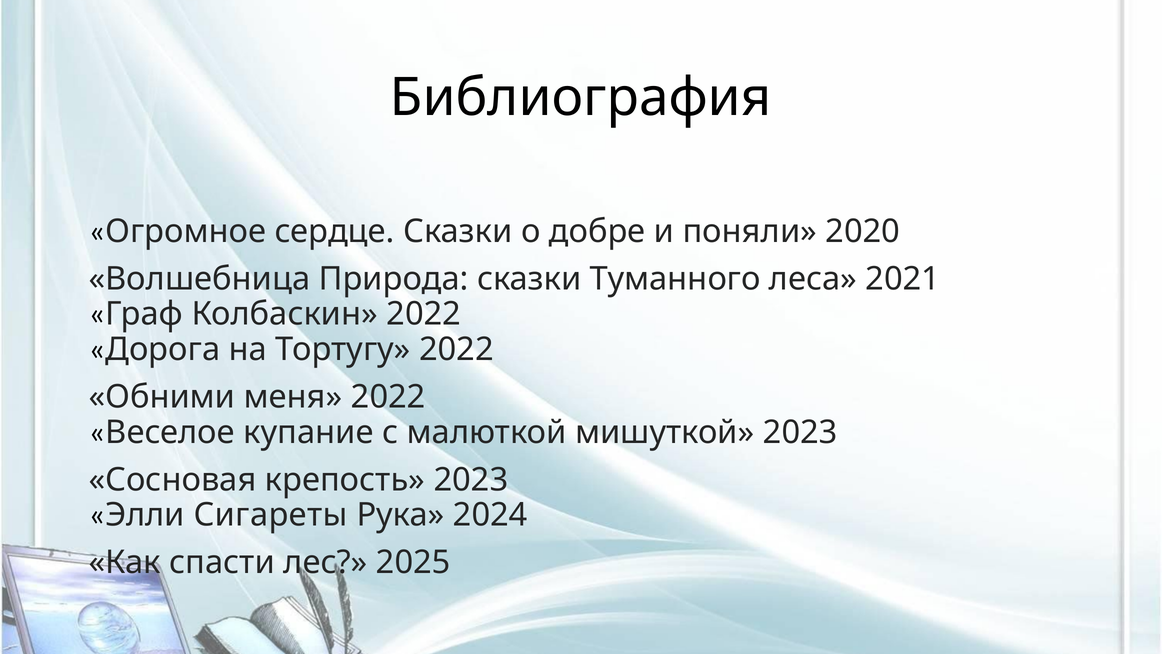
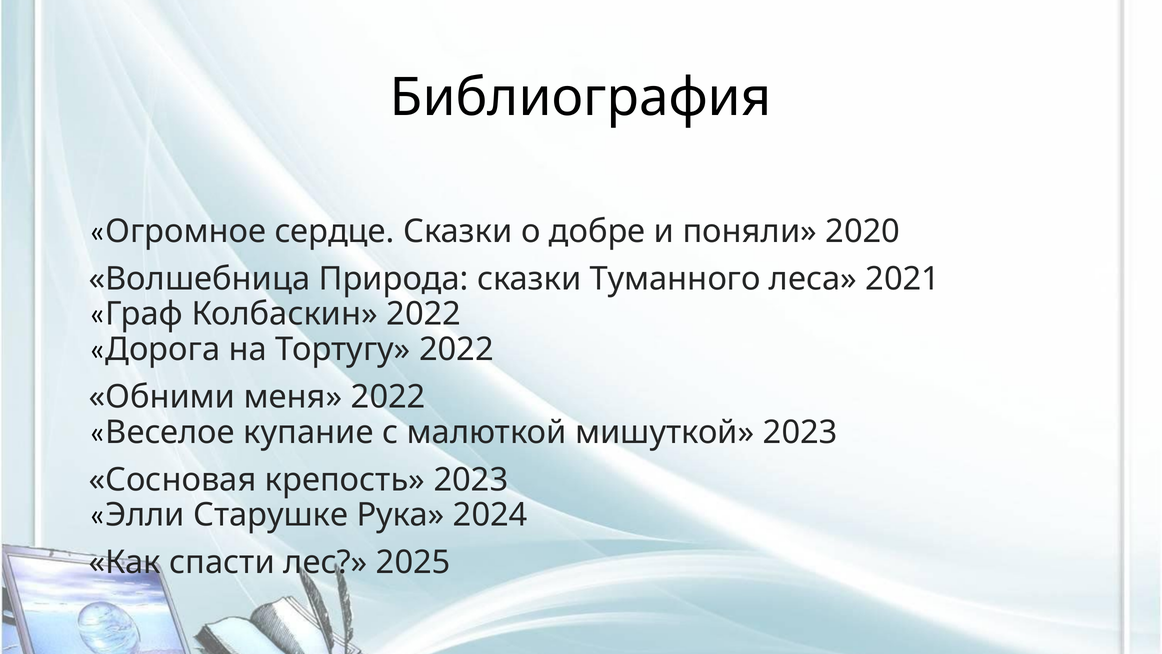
Сигареты: Сигареты -> Старушке (271, 515)
